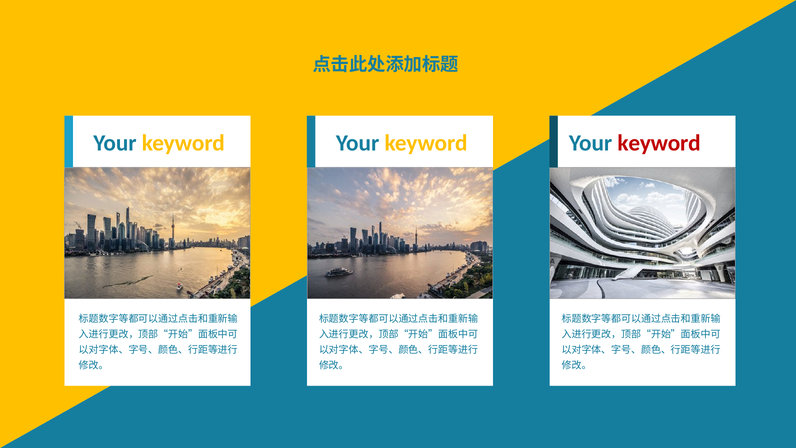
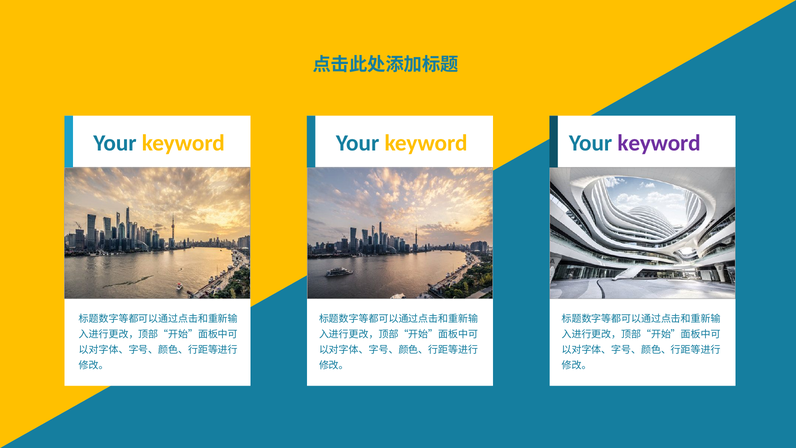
keyword colour: red -> purple (659, 143)
